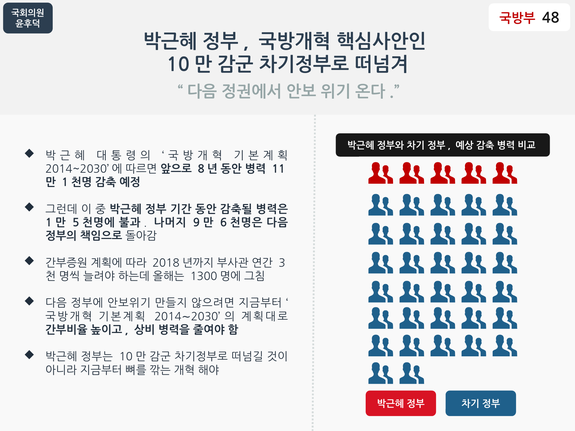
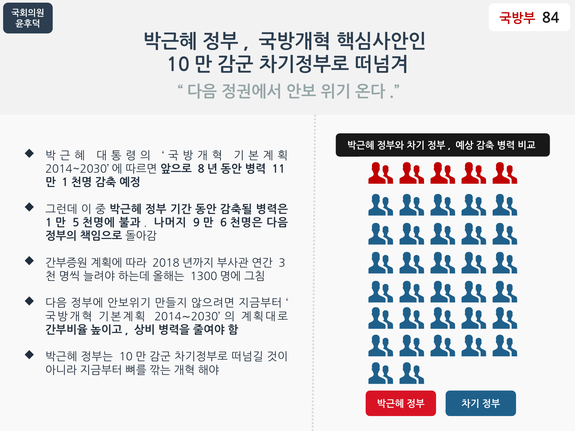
48: 48 -> 84 (551, 18)
